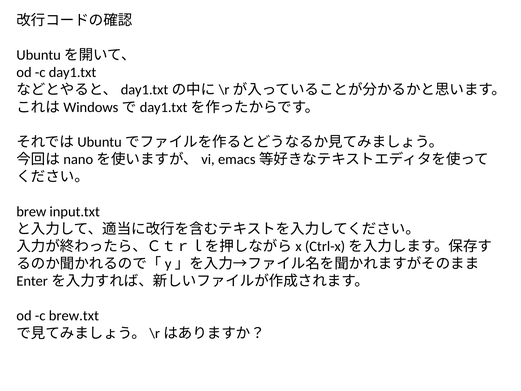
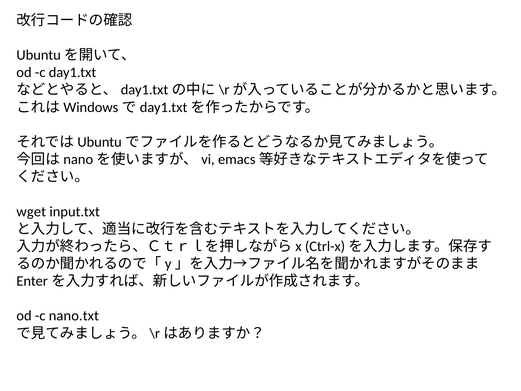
brew: brew -> wget (31, 211)
brew.txt: brew.txt -> nano.txt (74, 316)
